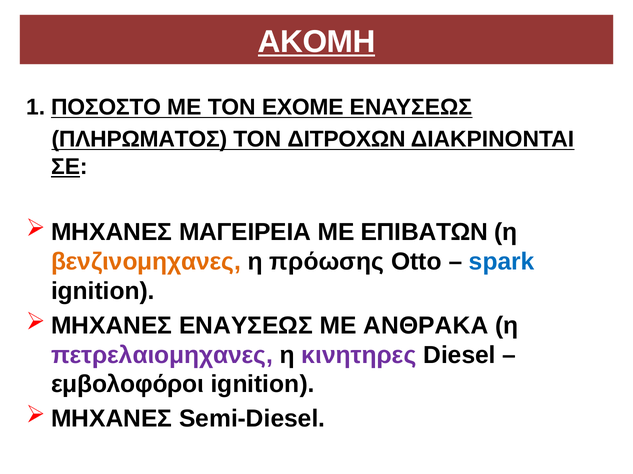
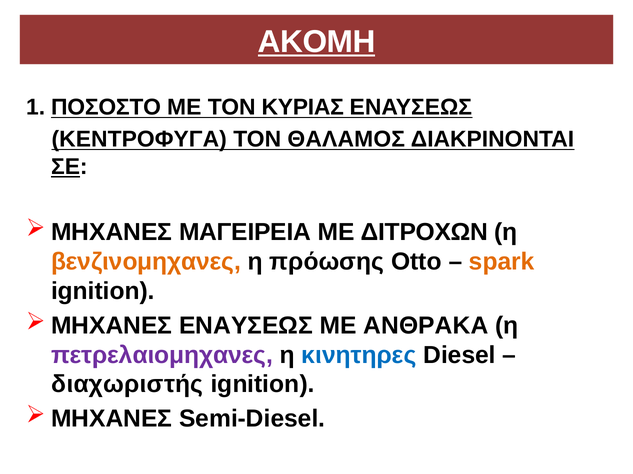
ΕΧΟΜΕ: ΕΧΟΜΕ -> ΚΥΡΙΑΣ (303, 108)
ΠΛΗΡΩΜΑΤΟΣ: ΠΛΗΡΩΜΑΤΟΣ -> ΚΕΝΤΡΟΦΥΓΑ (139, 140)
ΔΙΤΡΟΧΩΝ: ΔΙΤΡΟΧΩΝ -> ΘΑΛΑΜΟΣ (346, 140)
ΕΠΙΒΑΤΩΝ: ΕΠΙΒΑΤΩΝ -> ΔΙΤΡΟΧΩΝ (424, 233)
spark colour: blue -> orange (502, 262)
κινητηρες colour: purple -> blue (359, 356)
εμβολοφόροι: εμβολοφόροι -> διαχωριστής (127, 385)
